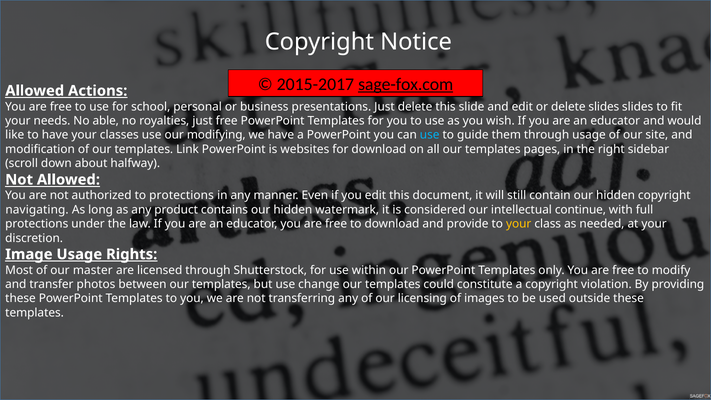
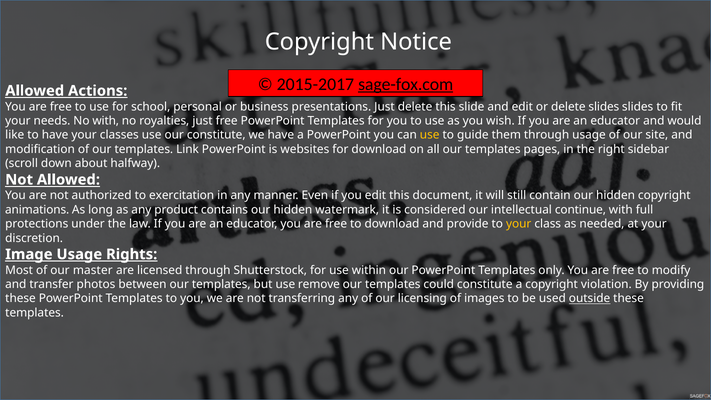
No able: able -> with (106, 121)
our modifying: modifying -> constitute (216, 135)
use colour: light blue -> yellow (430, 135)
to protections: protections -> exercitation (182, 195)
navigating: navigating -> animations (37, 210)
change: change -> remove (319, 284)
outside underline: none -> present (590, 299)
